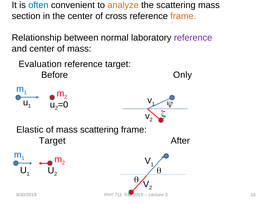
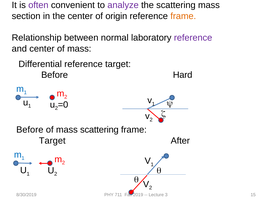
often colour: blue -> purple (38, 5)
analyze colour: orange -> purple (123, 5)
cross: cross -> origin (116, 16)
Evaluation: Evaluation -> Differential (40, 64)
Only: Only -> Hard (183, 75)
Elastic: Elastic -> Before (30, 130)
